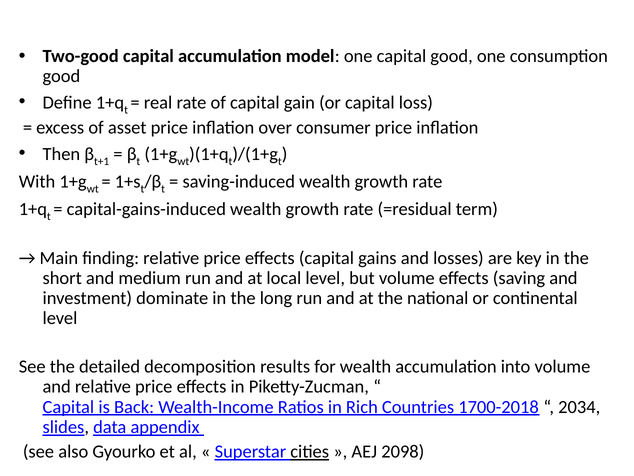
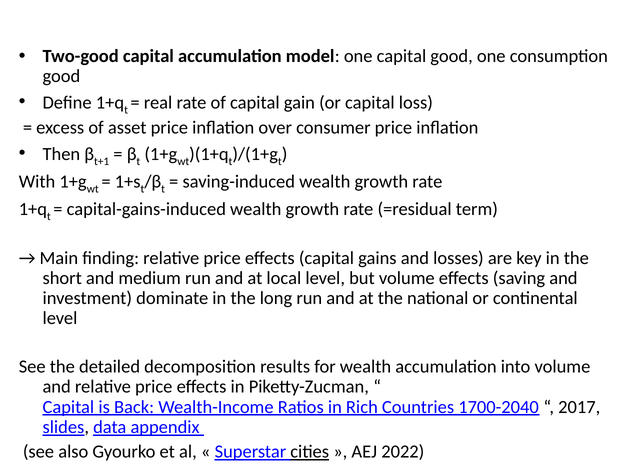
1700-2018: 1700-2018 -> 1700-2040 (499, 406)
2034: 2034 -> 2017 (579, 406)
2098: 2098 -> 2022 (403, 451)
